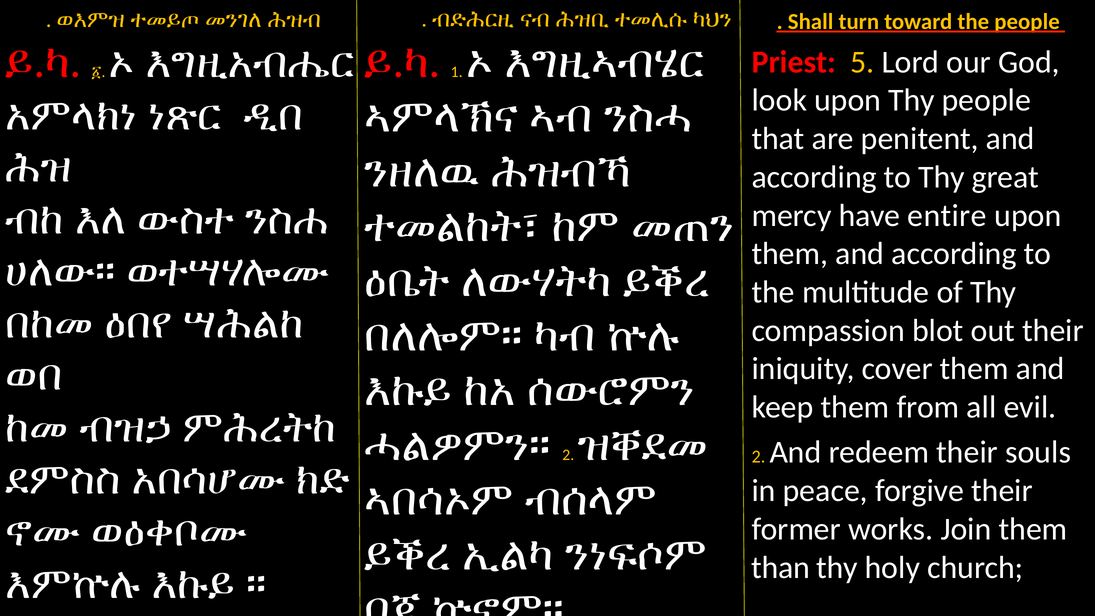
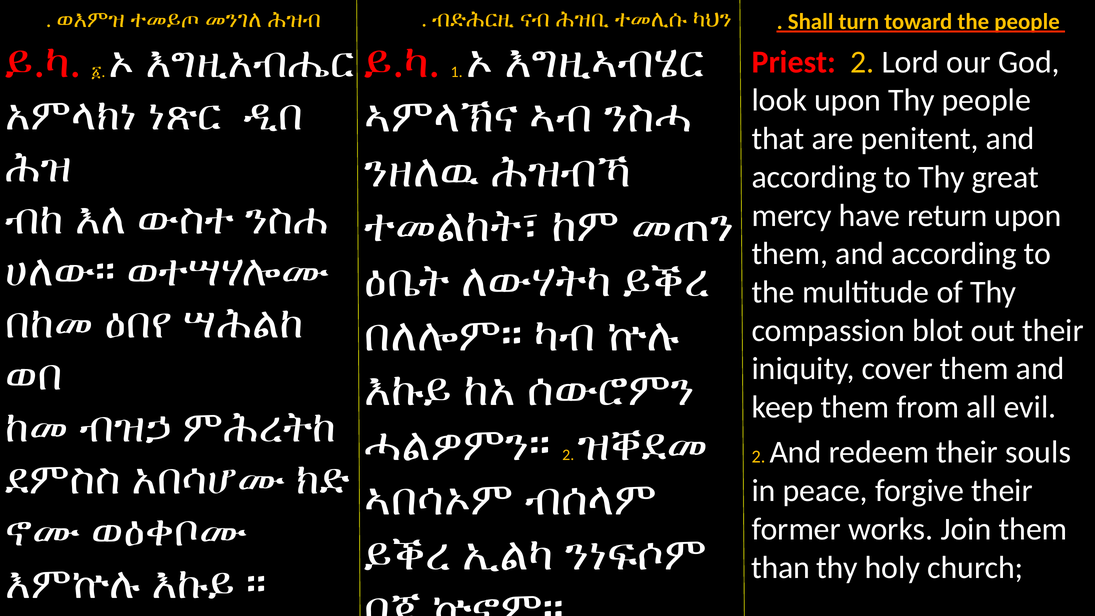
Priest 5: 5 -> 2 (862, 62)
entire: entire -> return (947, 215)
